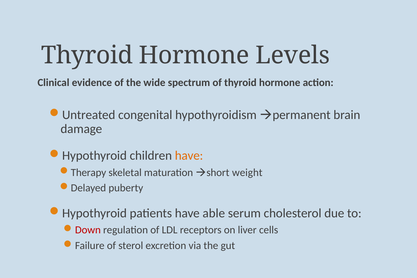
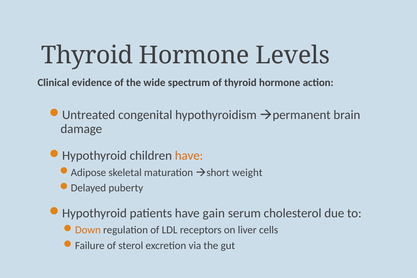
Therapy: Therapy -> Adipose (88, 172)
able: able -> gain (214, 213)
Down colour: red -> orange (88, 230)
